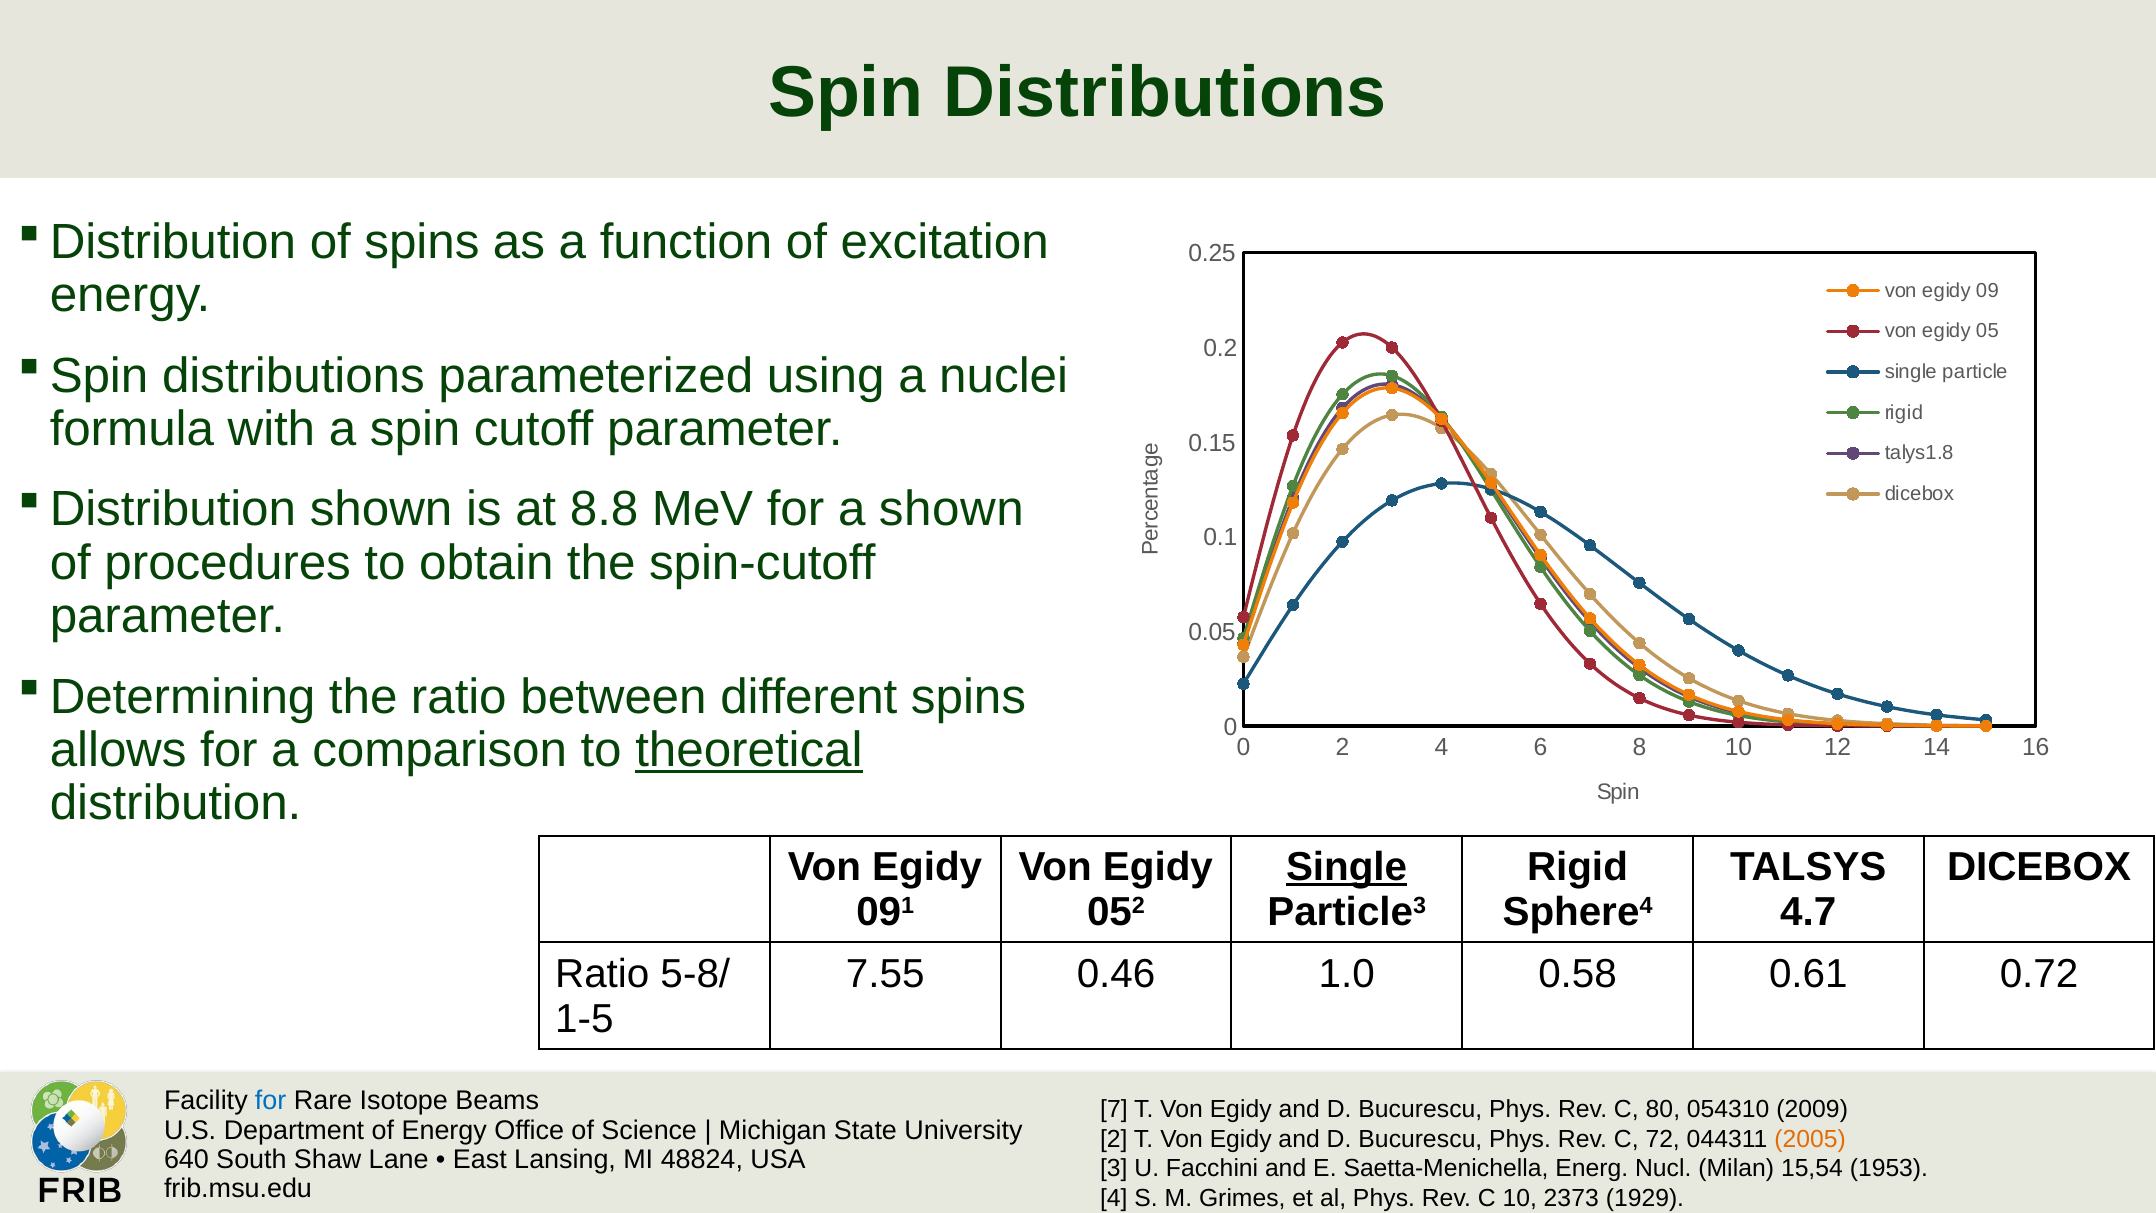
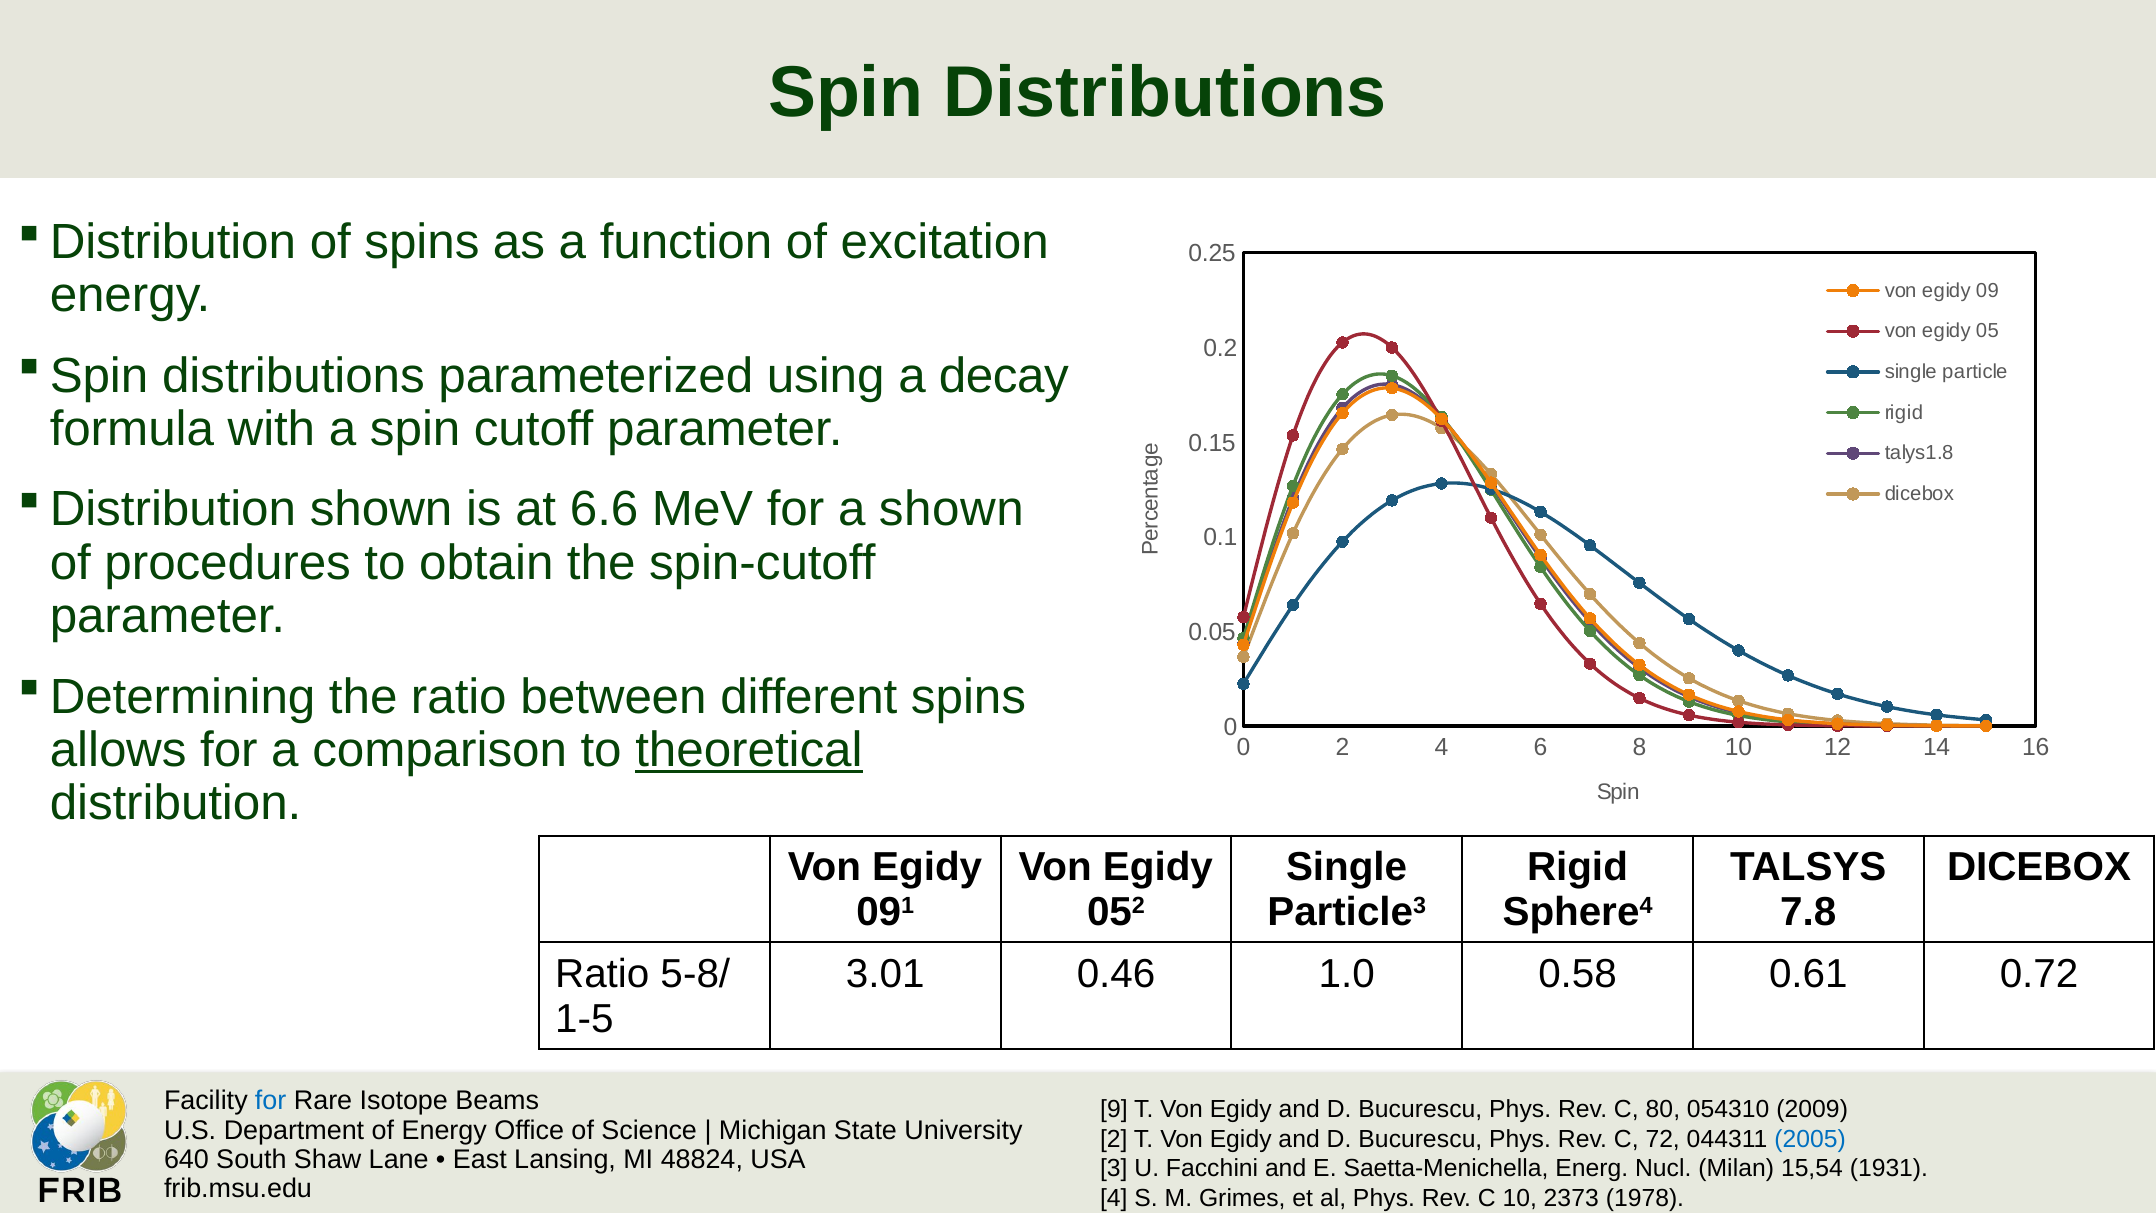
nuclei: nuclei -> decay (1004, 376)
8.8: 8.8 -> 6.6 (604, 509)
Single underline: present -> none (1347, 867)
4.7: 4.7 -> 7.8 (1808, 912)
7.55: 7.55 -> 3.01 (885, 974)
7: 7 -> 9 (1114, 1109)
2005 colour: orange -> blue (1810, 1139)
1953: 1953 -> 1931 (1889, 1168)
1929: 1929 -> 1978 (1645, 1198)
